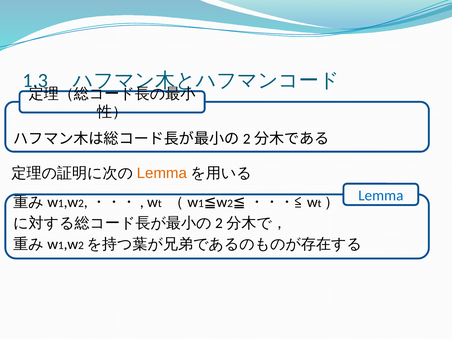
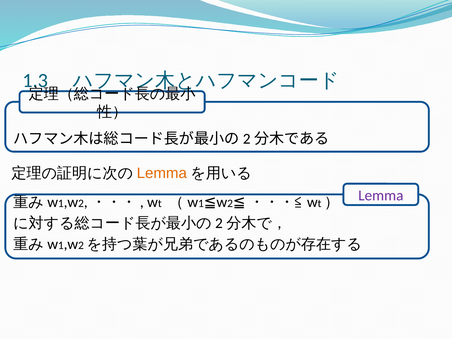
Lemma colour: blue -> purple (381, 195)
